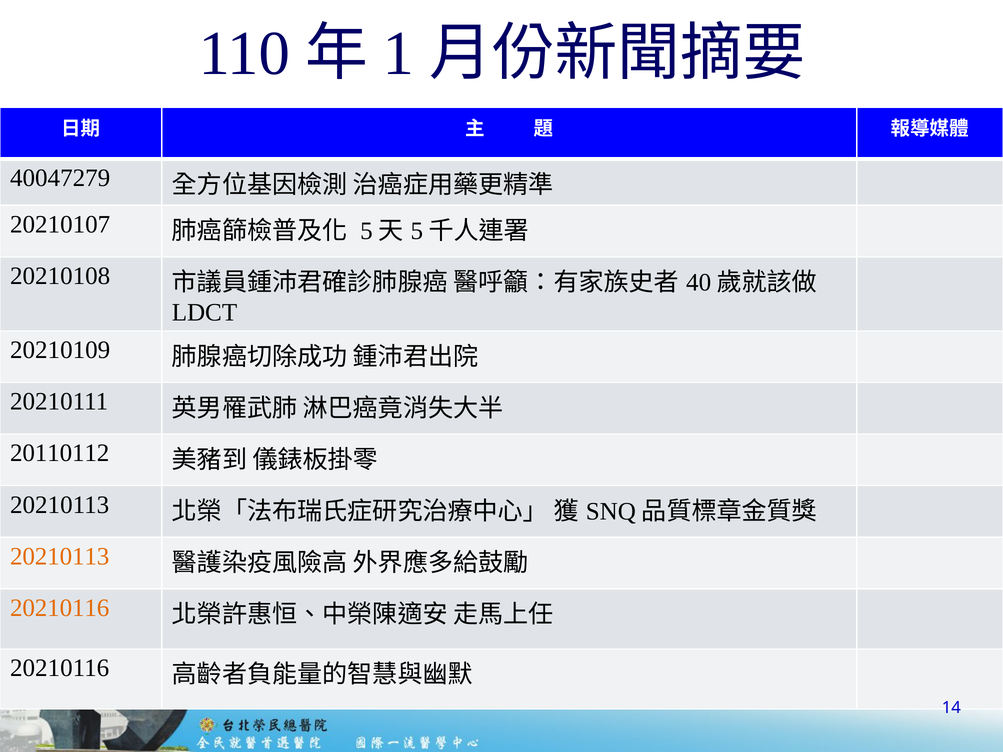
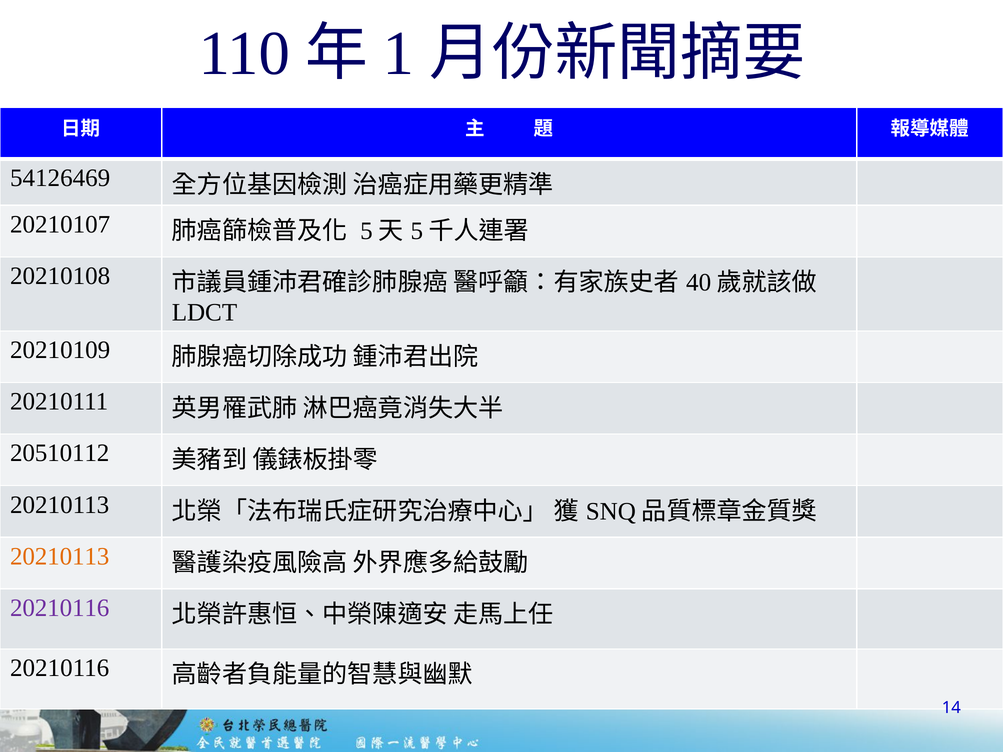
40047279: 40047279 -> 54126469 (60, 178)
20110112: 20110112 -> 20510112 (60, 453)
20210116 colour: orange -> purple (60, 608)
